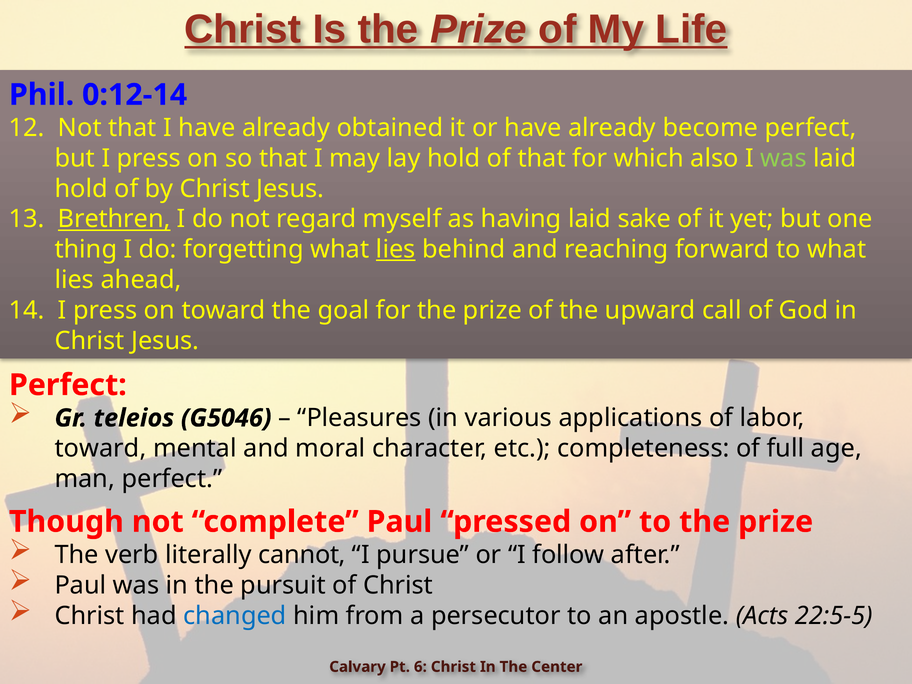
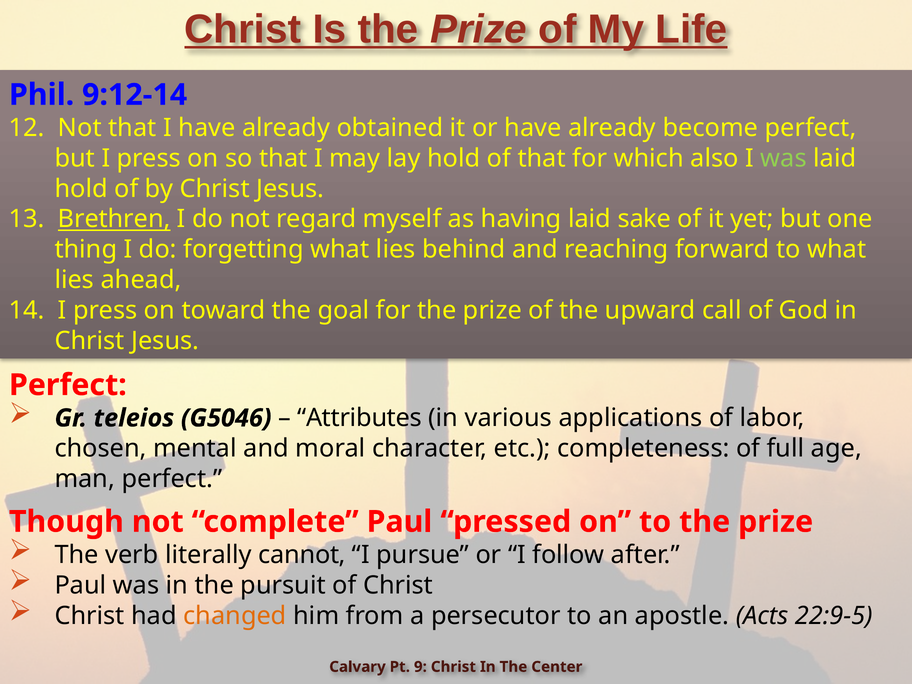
0:12-14: 0:12-14 -> 9:12-14 (135, 95)
lies underline: present -> none (396, 250)
Pleasures: Pleasures -> Attributes (360, 418)
toward: toward -> chosen (101, 449)
changed colour: blue -> orange (235, 616)
22:5-5: 22:5-5 -> 22:9-5 (834, 616)
6: 6 -> 9 (420, 667)
